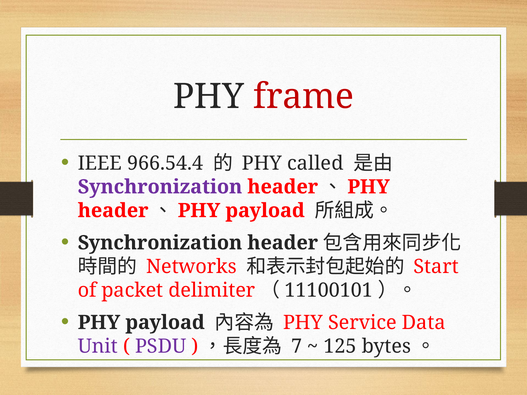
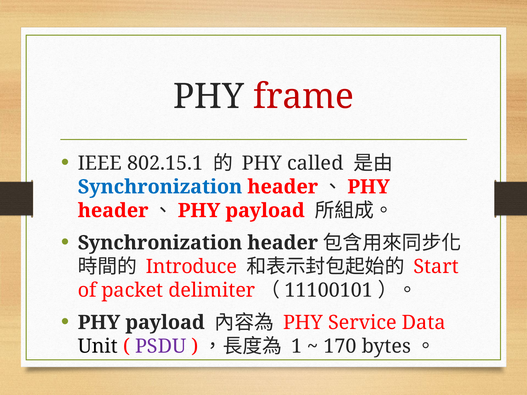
966.54.4: 966.54.4 -> 802.15.1 (165, 163)
Synchronization colour: purple -> blue (160, 187)
Networks: Networks -> Introduce (191, 267)
Unit colour: purple -> black (98, 346)
7: 7 -> 1 (297, 346)
125: 125 -> 170 (340, 346)
